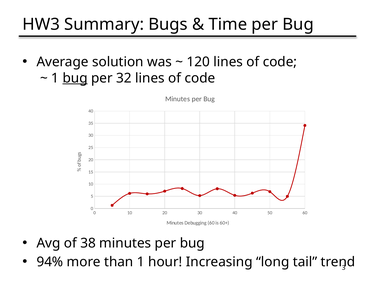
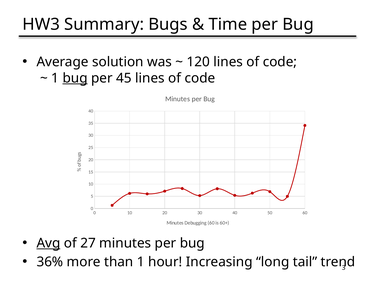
32: 32 -> 45 (124, 78)
Avg underline: none -> present (48, 243)
38: 38 -> 27 (88, 243)
94%: 94% -> 36% (50, 262)
